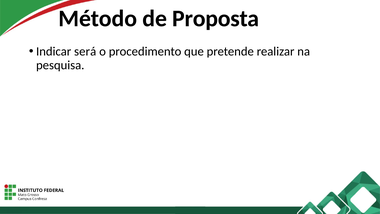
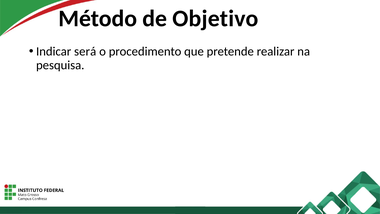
Proposta: Proposta -> Objetivo (215, 19)
